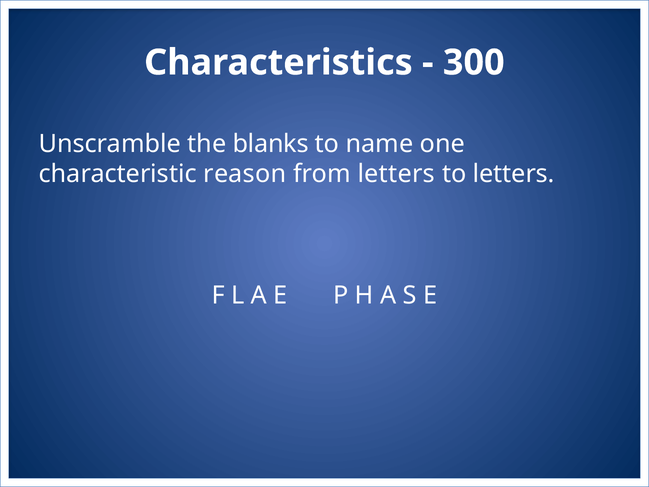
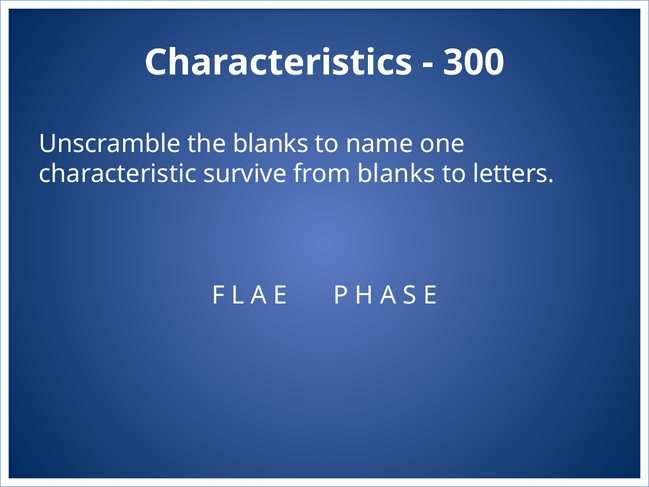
reason: reason -> survive (245, 174)
from letters: letters -> blanks (396, 174)
